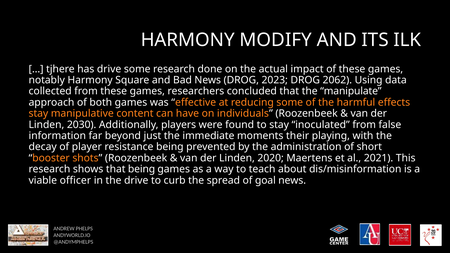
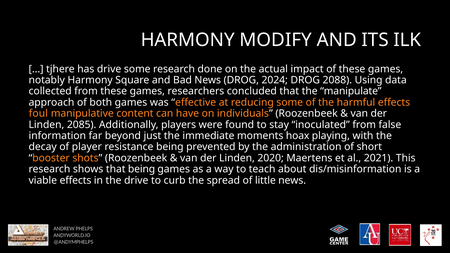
2023: 2023 -> 2024 (275, 80)
2062: 2062 -> 2088 (337, 80)
stay: stay -> foul (38, 114)
2030: 2030 -> 2085 (82, 125)
their: their -> hoax (298, 136)
viable officer: officer -> effects (75, 180)
goal: goal -> little (265, 180)
